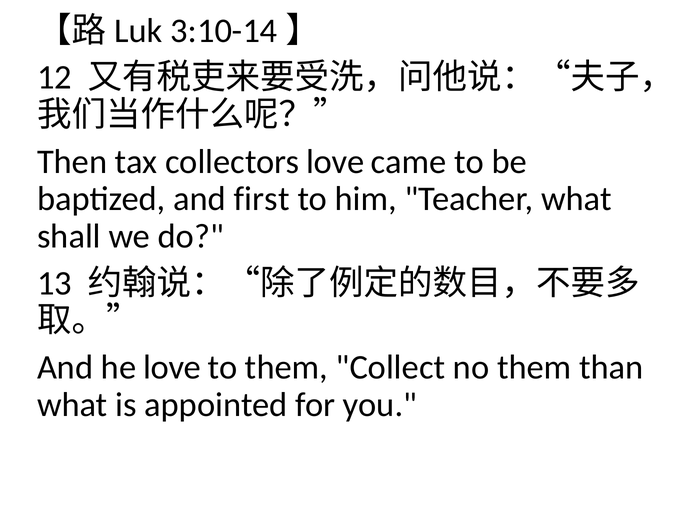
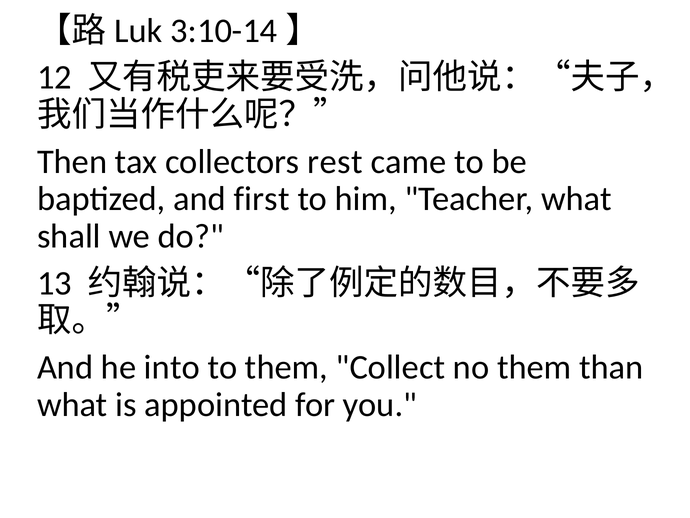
collectors love: love -> rest (335, 162)
he love: love -> into (172, 367)
